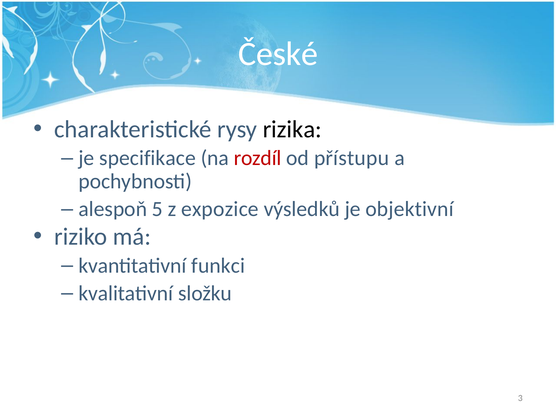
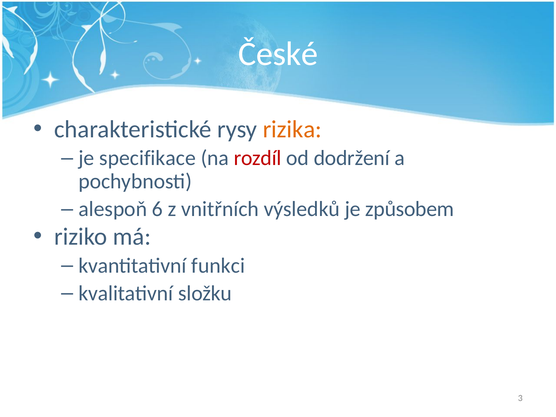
rizika colour: black -> orange (292, 129)
přístupu: přístupu -> dodržení (352, 158)
5: 5 -> 6 (157, 209)
expozice: expozice -> vnitřních (220, 209)
objektivní: objektivní -> způsobem (410, 209)
